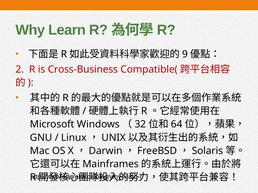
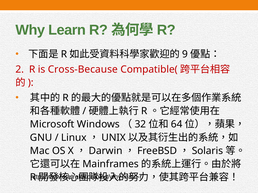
Cross-Business: Cross-Business -> Cross-Because (83, 70)
